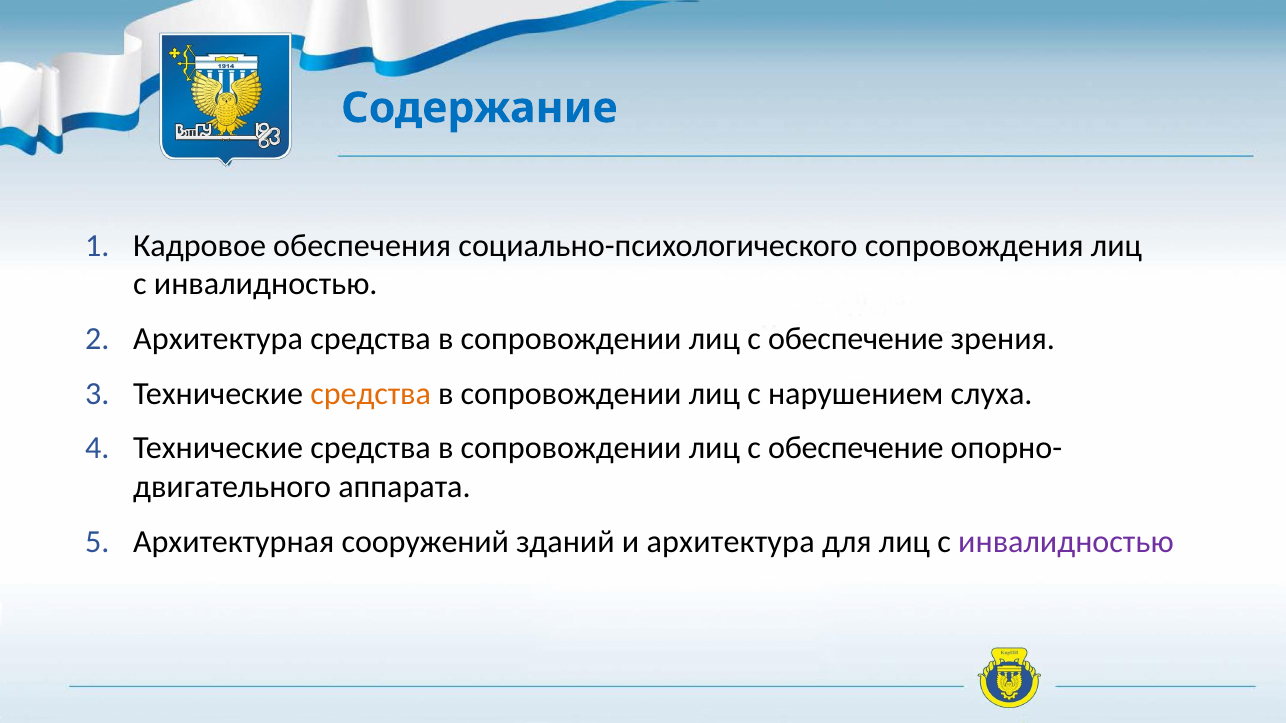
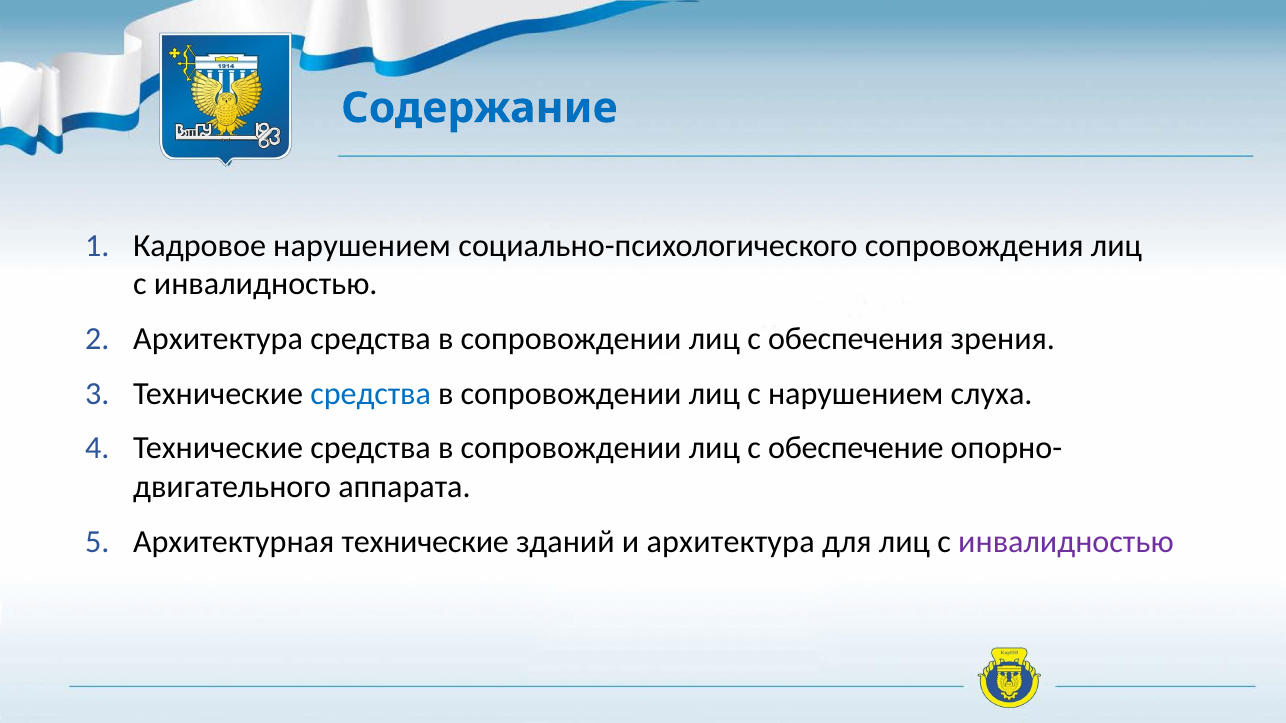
Кадровое обеспечения: обеспечения -> нарушением (362, 246)
обеспечение: обеспечение -> обеспечения (856, 339)
средства colour: orange -> blue (371, 394)
Архитектурная сооружений: сооружений -> технические (425, 542)
